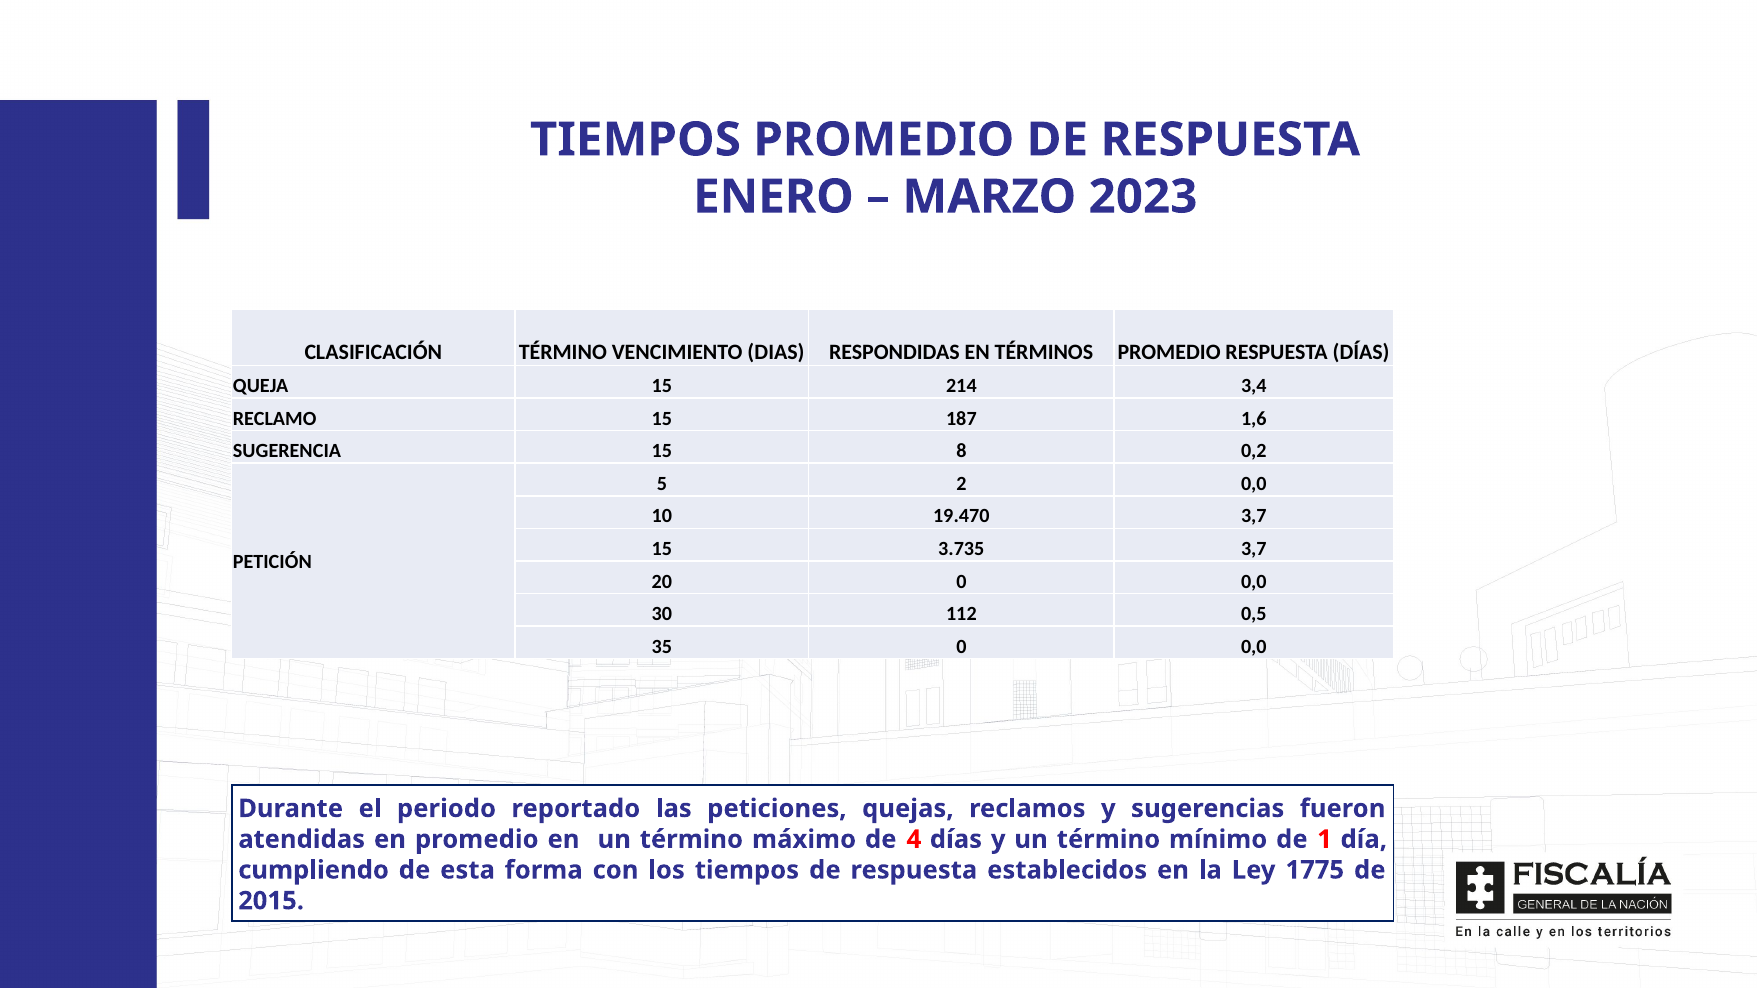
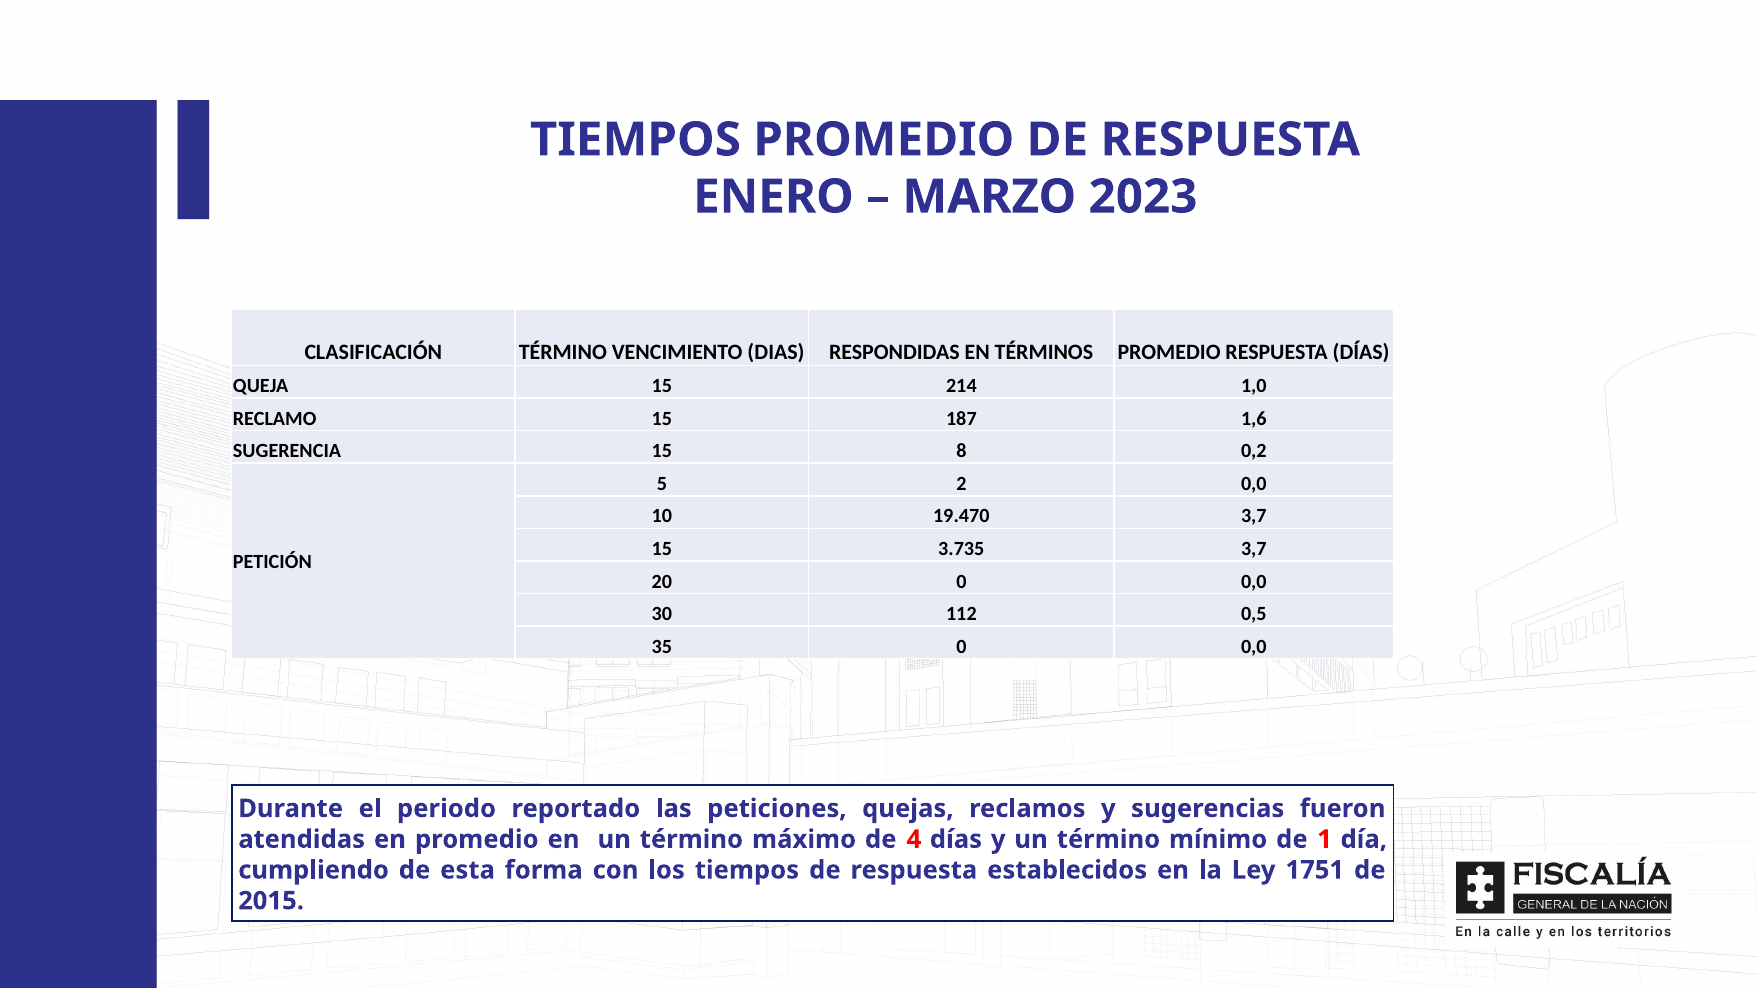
3,4: 3,4 -> 1,0 (1254, 386)
1775: 1775 -> 1751 (1315, 870)
